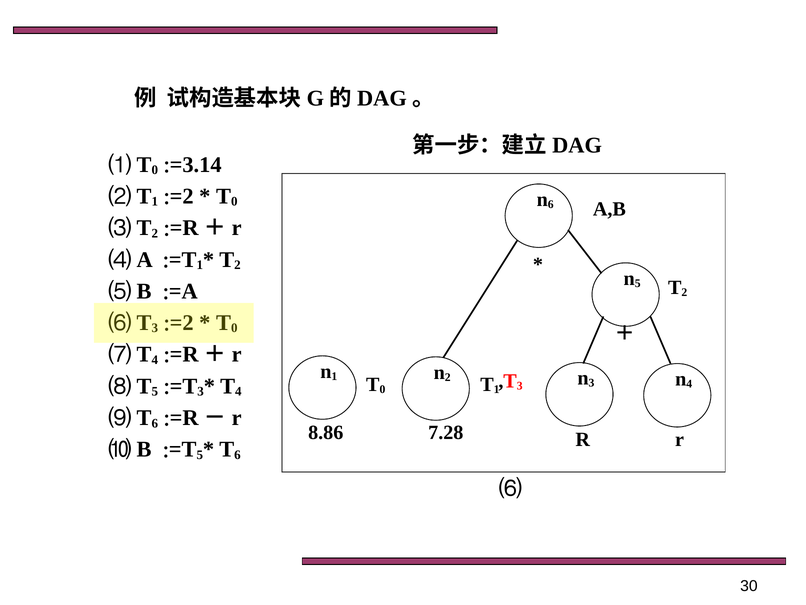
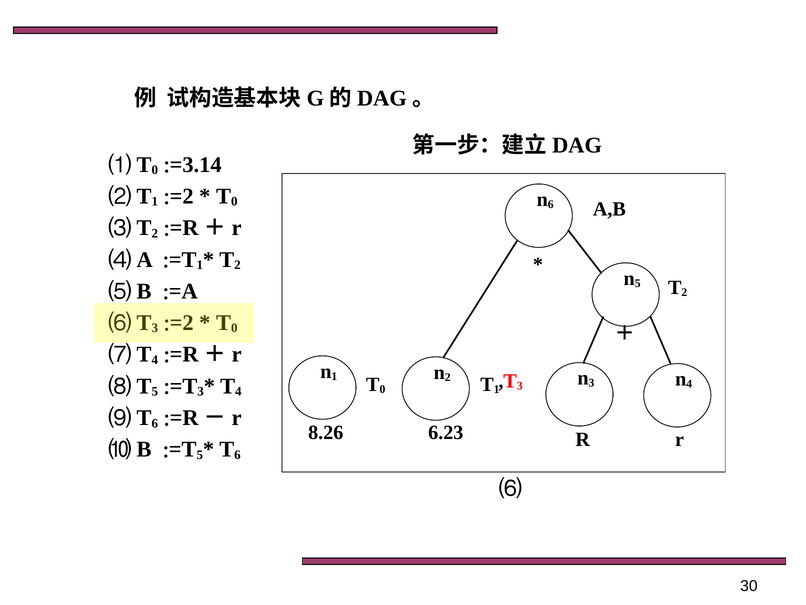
8.86: 8.86 -> 8.26 (326, 432)
7.28: 7.28 -> 6.23 (446, 432)
